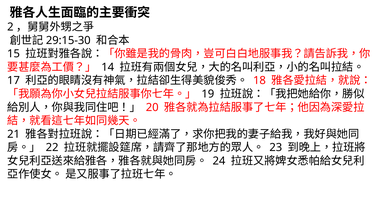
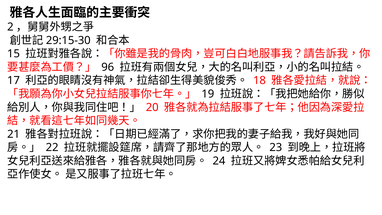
14: 14 -> 96 (108, 67)
